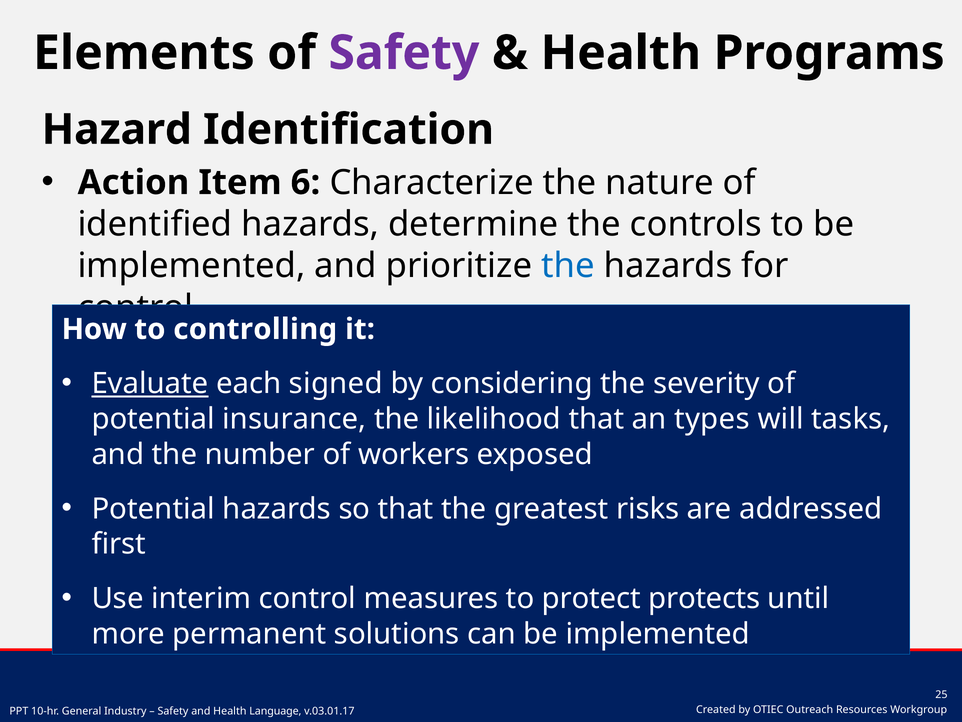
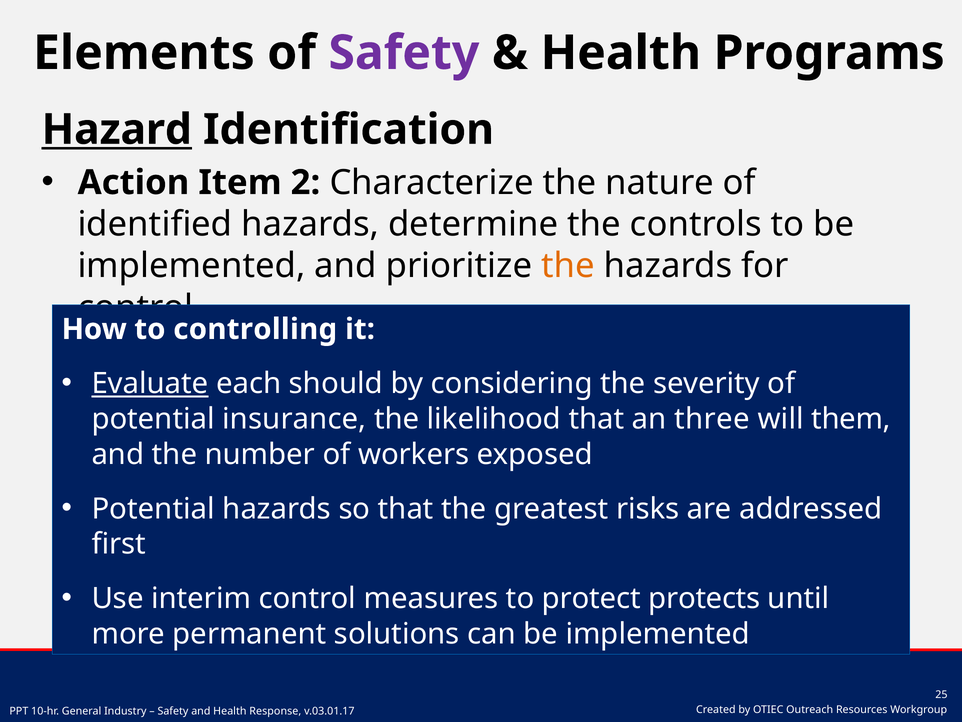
Hazard underline: none -> present (117, 130)
6: 6 -> 2 (305, 182)
the colour: blue -> orange (568, 266)
signed: signed -> should (336, 384)
types: types -> three (712, 419)
tasks: tasks -> them (851, 419)
Language: Language -> Response (275, 711)
